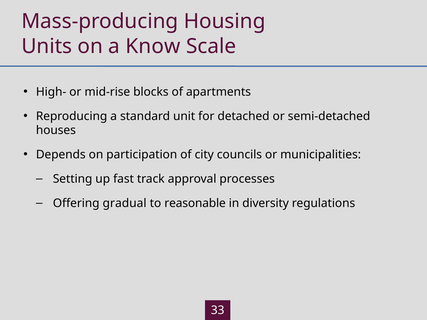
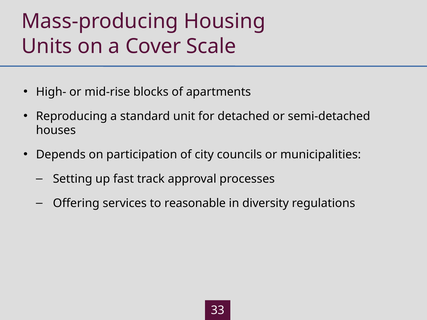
Know: Know -> Cover (153, 46)
gradual: gradual -> services (125, 203)
